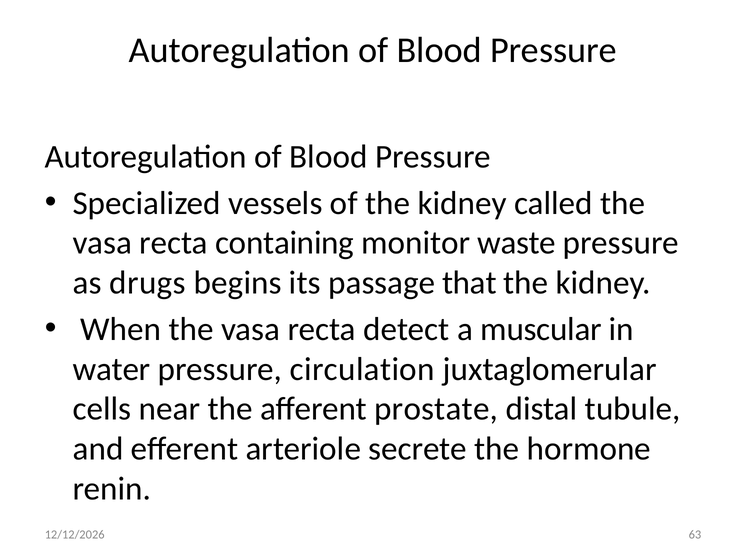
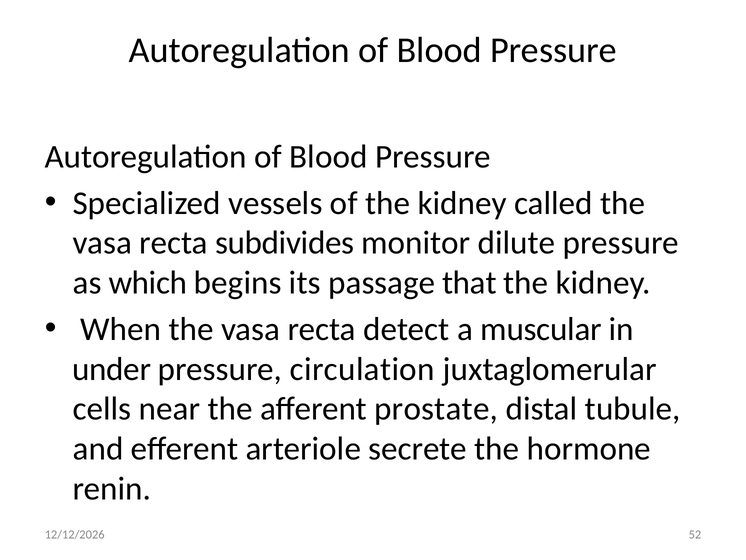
containing: containing -> subdivides (285, 243)
waste: waste -> dilute (516, 243)
drugs: drugs -> which (148, 283)
water: water -> under (112, 369)
63: 63 -> 52 (695, 534)
